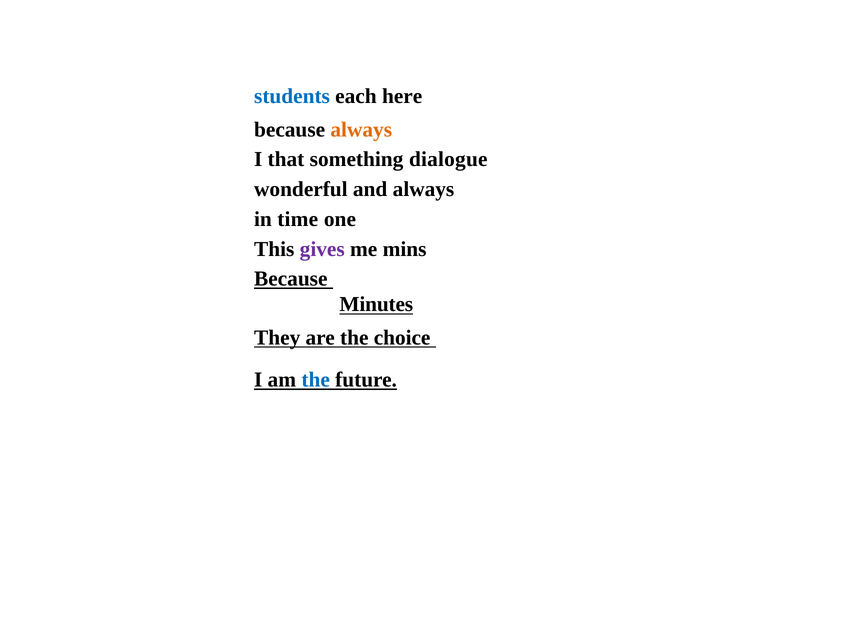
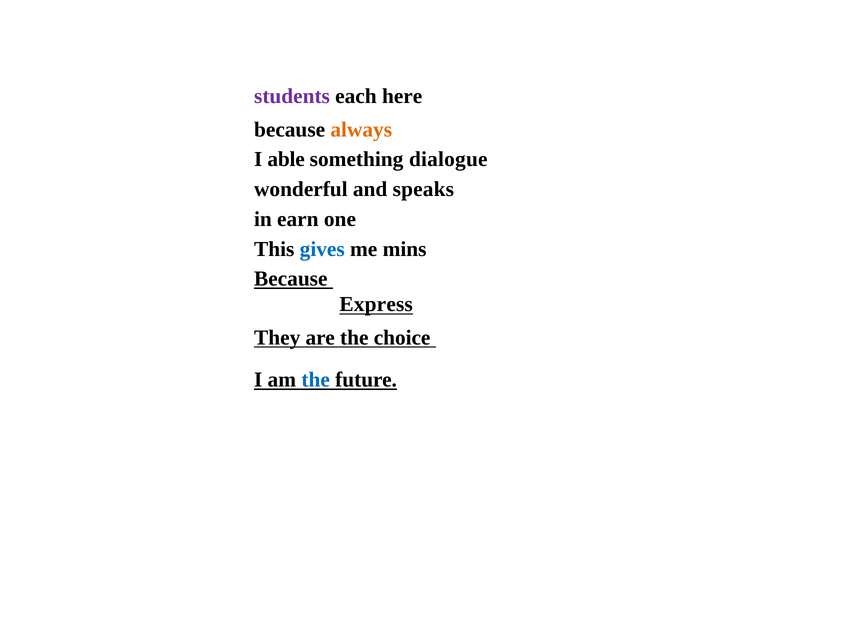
students colour: blue -> purple (292, 96)
that: that -> able (286, 159)
and always: always -> speaks (423, 189)
time: time -> earn (298, 219)
gives colour: purple -> blue (322, 249)
Minutes: Minutes -> Express (376, 305)
